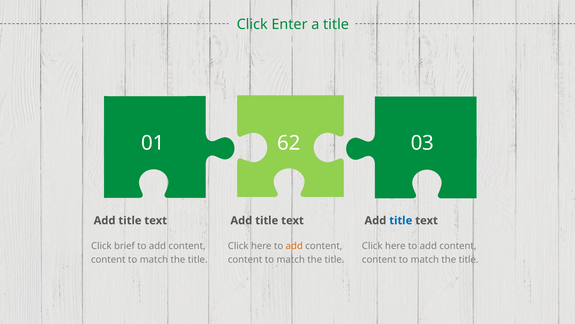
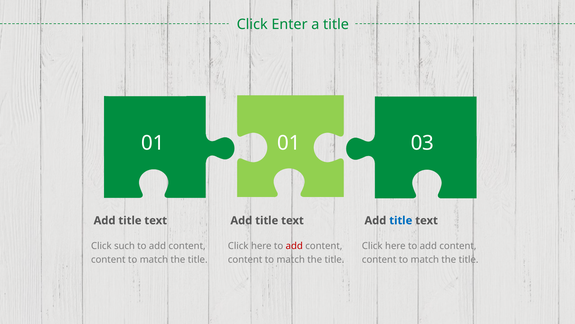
01 62: 62 -> 01 (289, 143)
brief: brief -> such (124, 246)
add colour: orange -> red (294, 246)
